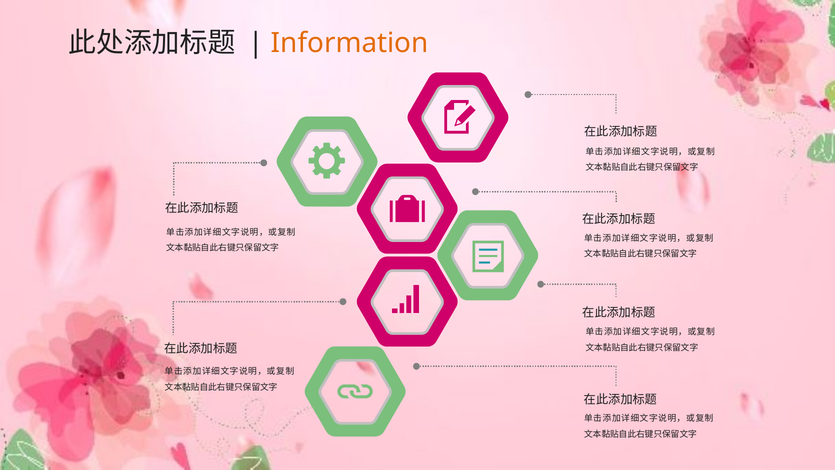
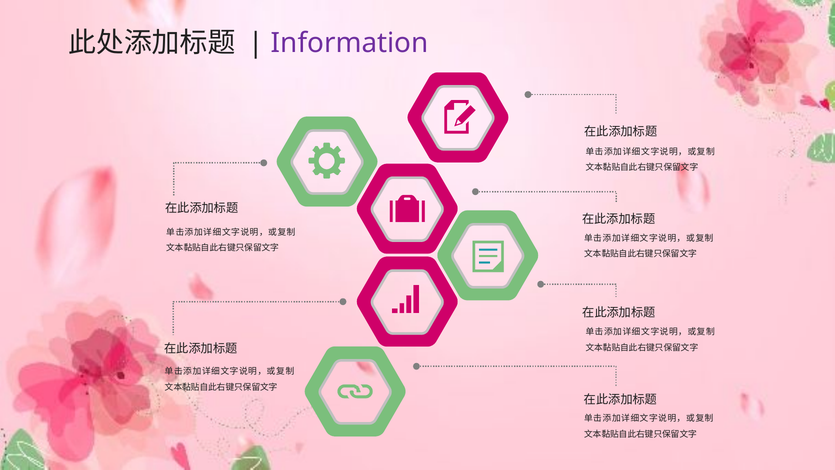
Information colour: orange -> purple (350, 43)
